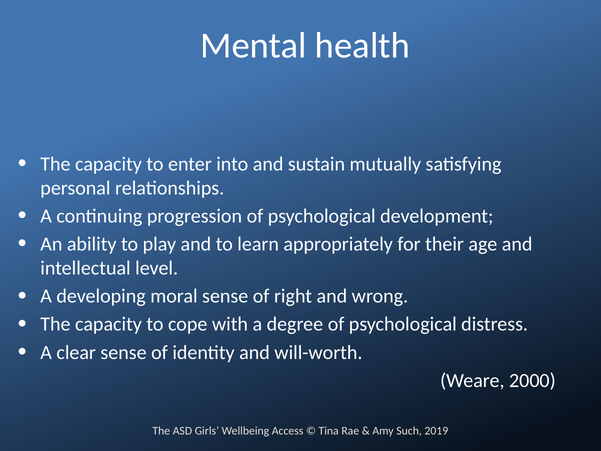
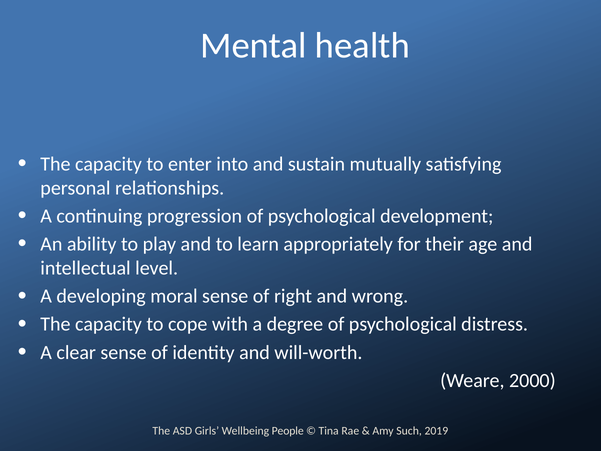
Access: Access -> People (288, 431)
